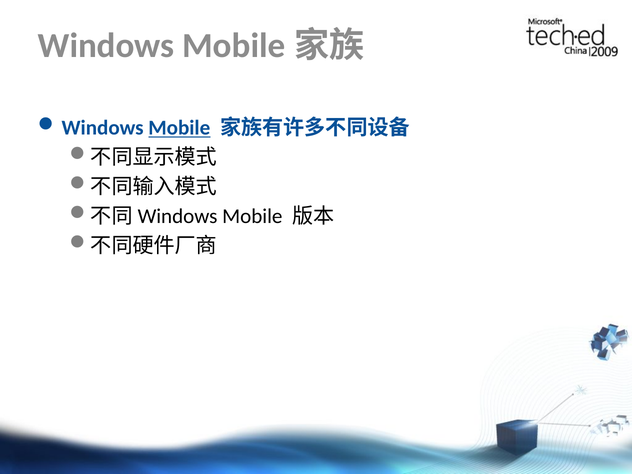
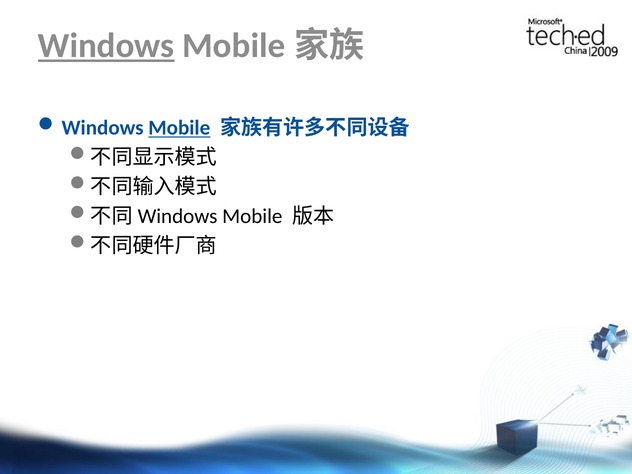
Windows underline: none -> present (106, 46)
